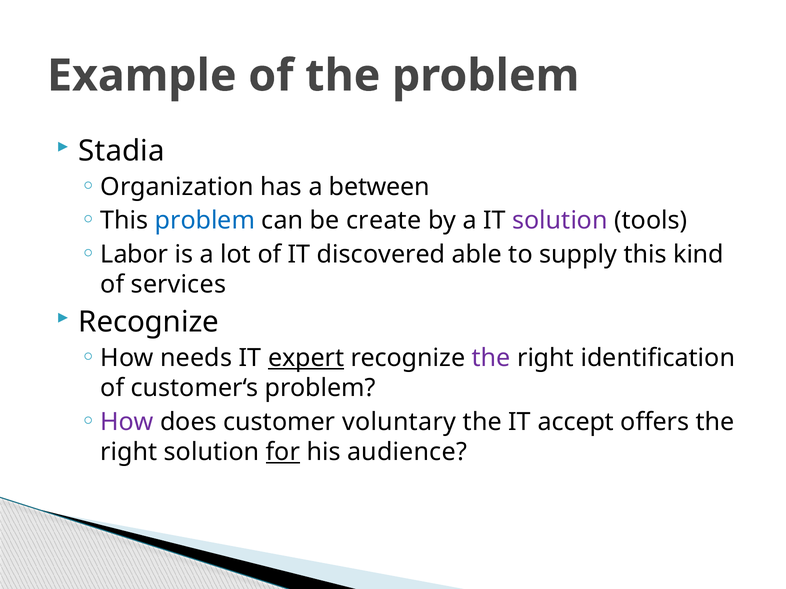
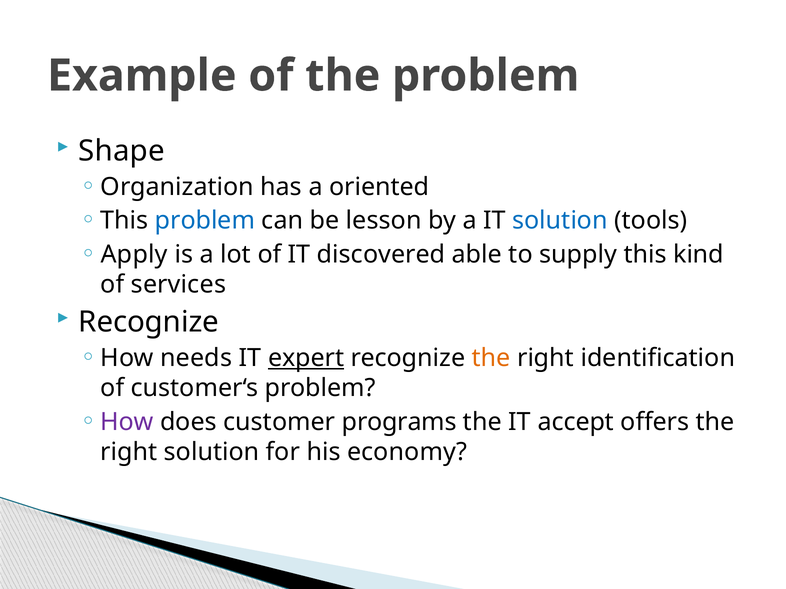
Stadia: Stadia -> Shape (122, 151)
between: between -> oriented (379, 187)
create: create -> lesson (384, 221)
solution colour: purple -> blue (560, 221)
Labor: Labor -> Apply (134, 254)
the colour: purple -> orange (491, 358)
voluntary: voluntary -> programs (399, 422)
for underline: present -> none (283, 452)
audience: audience -> economy (407, 452)
